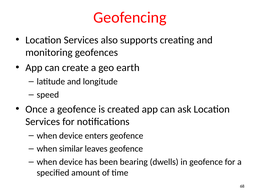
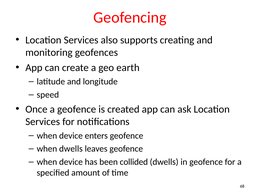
when similar: similar -> dwells (71, 149)
bearing: bearing -> collided (134, 162)
